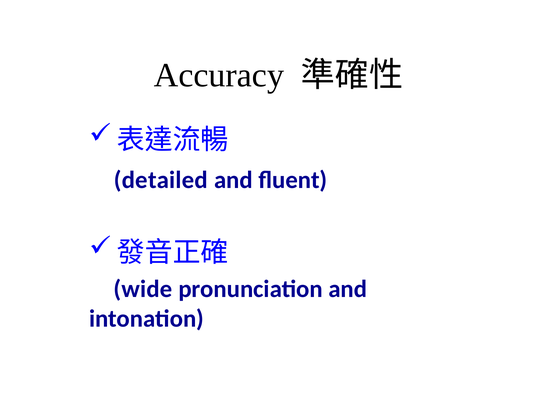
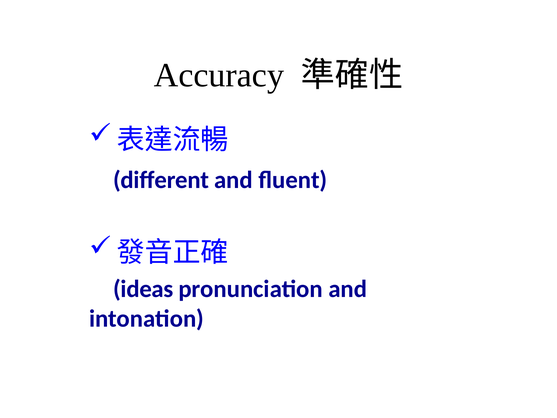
detailed: detailed -> different (161, 180)
wide: wide -> ideas (143, 289)
